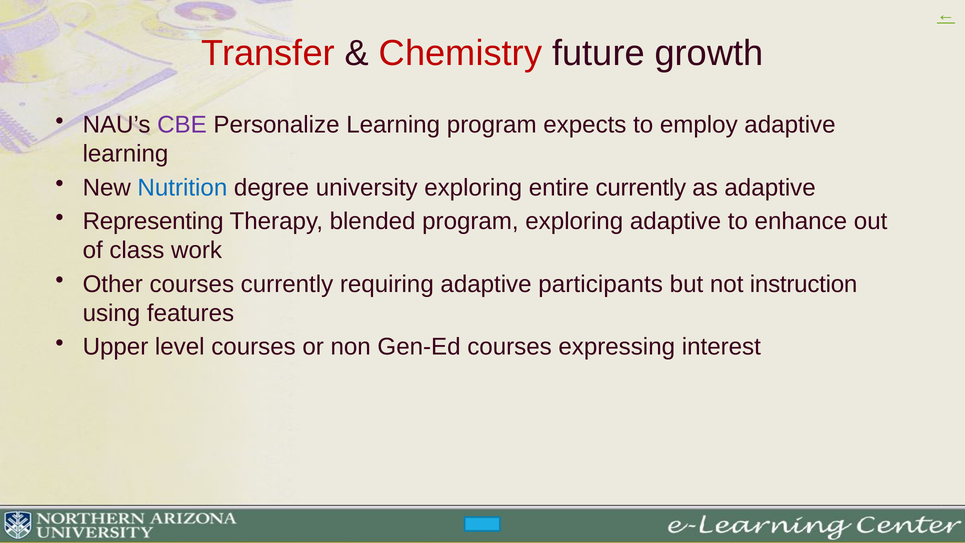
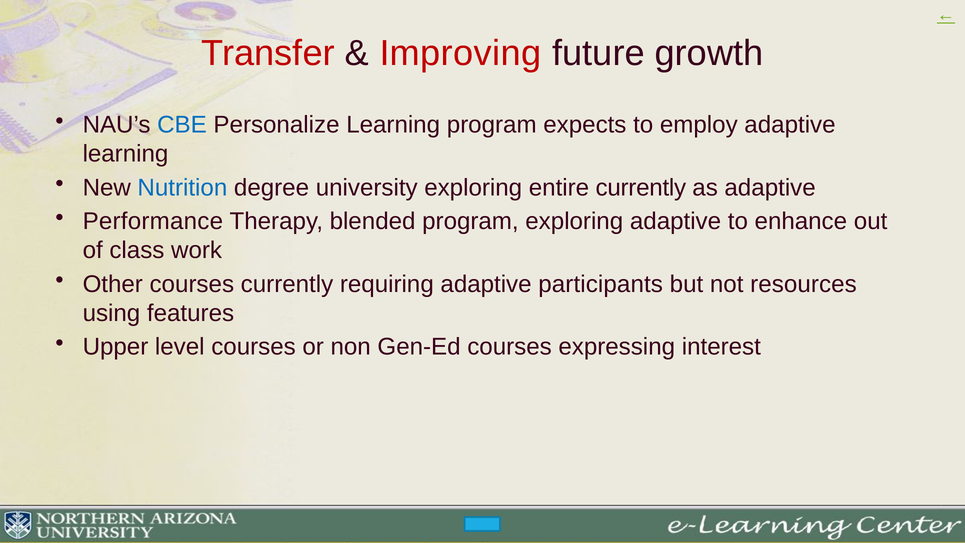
Chemistry: Chemistry -> Improving (460, 53)
CBE colour: purple -> blue (182, 125)
Representing: Representing -> Performance (153, 221)
instruction: instruction -> resources (803, 284)
